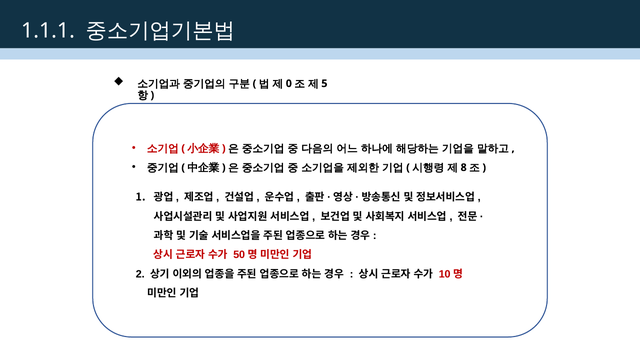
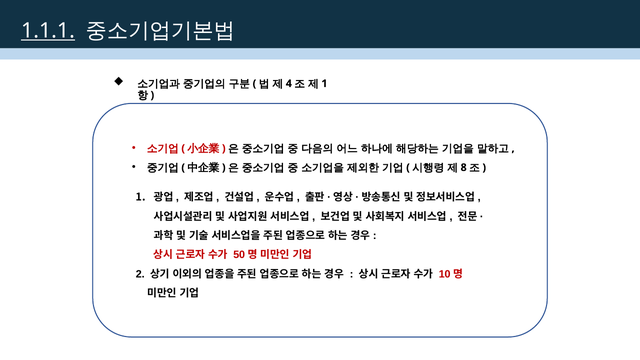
1.1.1 underline: none -> present (48, 31)
0: 0 -> 4 (289, 84)
5: 5 -> 1 (324, 84)
